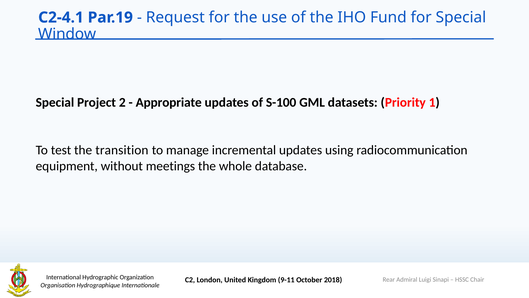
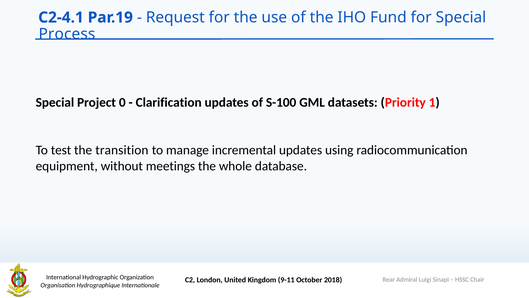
Window: Window -> Process (67, 34)
2: 2 -> 0 (122, 102)
Appropriate: Appropriate -> Clarification (169, 102)
